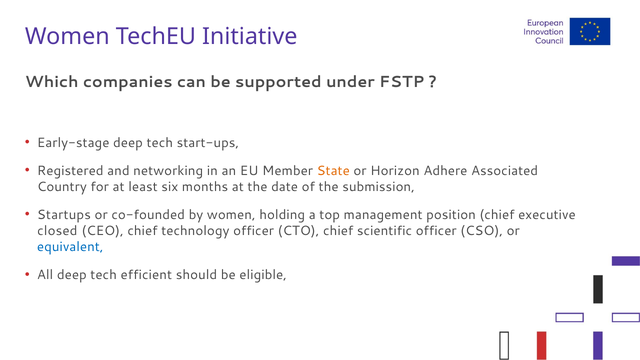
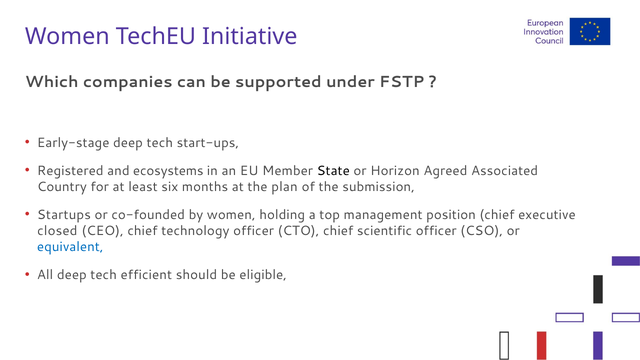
networking: networking -> ecosystems (168, 171)
State colour: orange -> black (333, 171)
Adhere: Adhere -> Agreed (445, 171)
date: date -> plan (285, 187)
